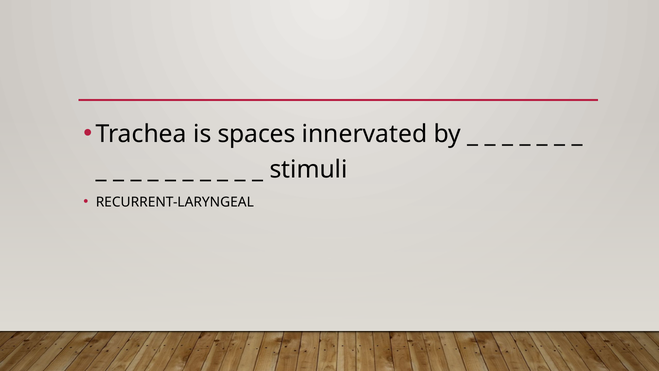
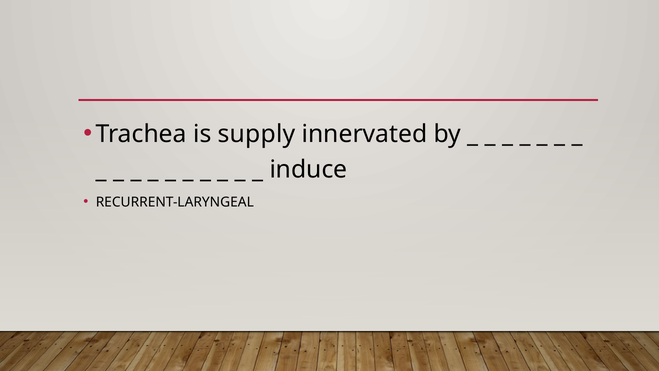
spaces: spaces -> supply (256, 134)
stimuli: stimuli -> induce (308, 169)
